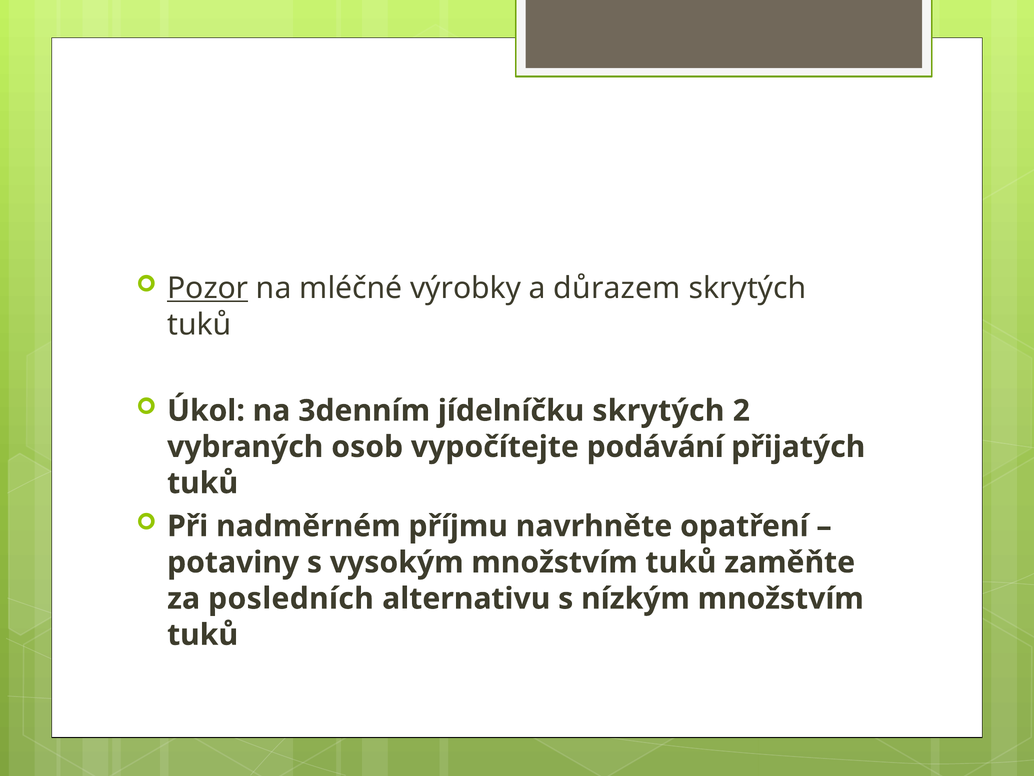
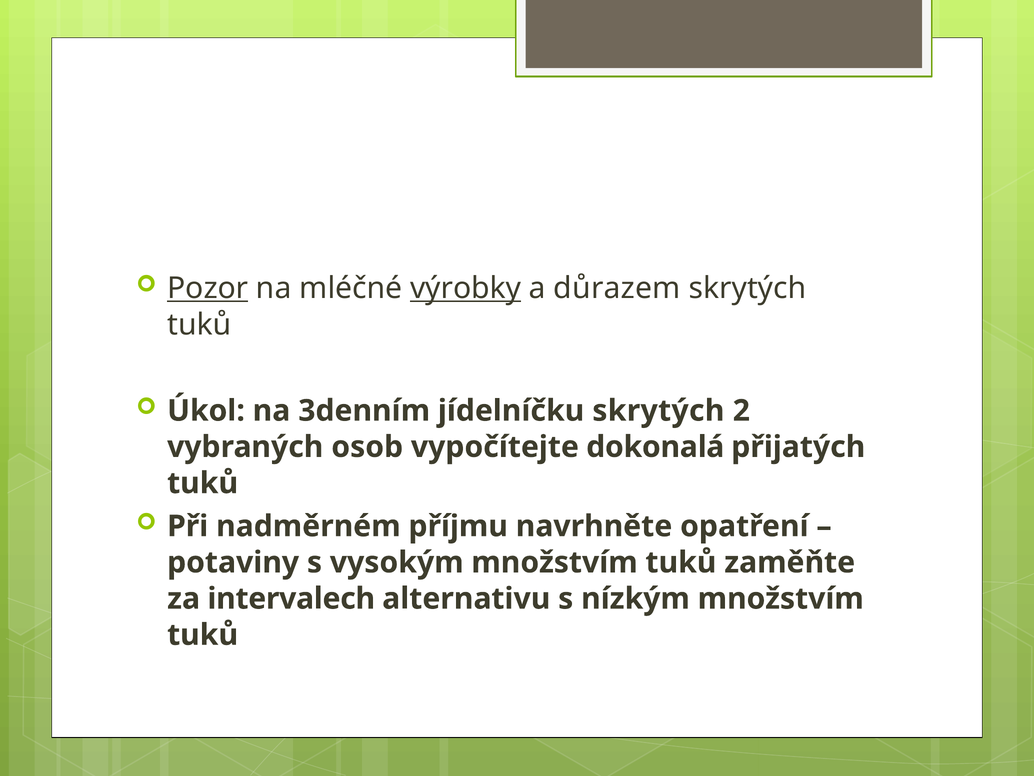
výrobky underline: none -> present (466, 288)
podávání: podávání -> dokonalá (655, 447)
posledních: posledních -> intervalech (291, 598)
